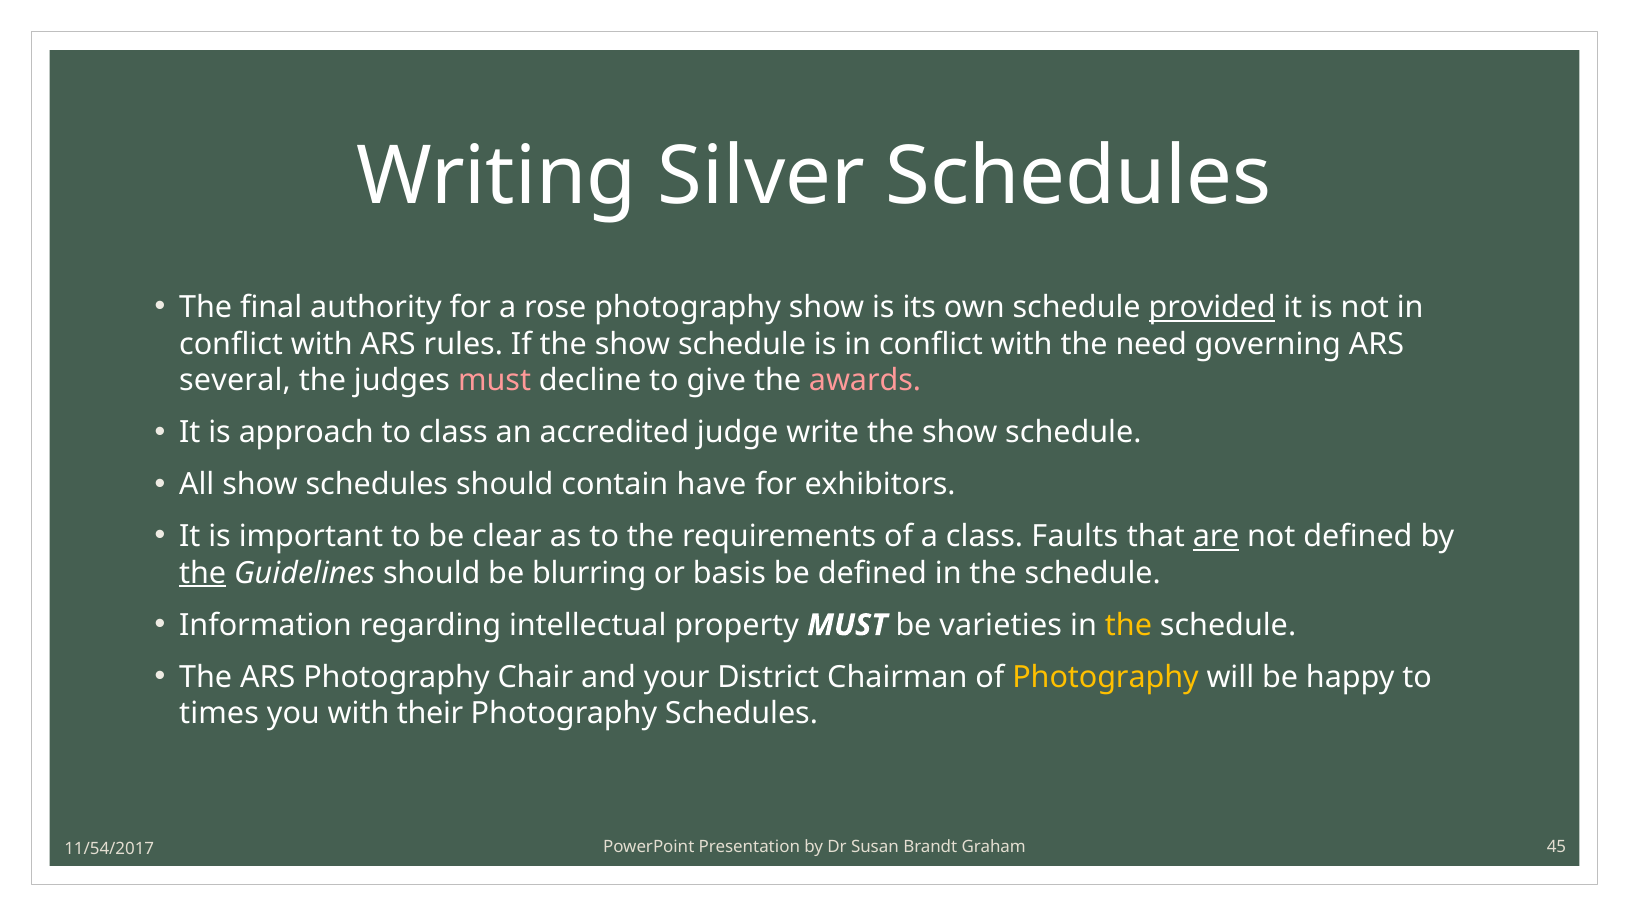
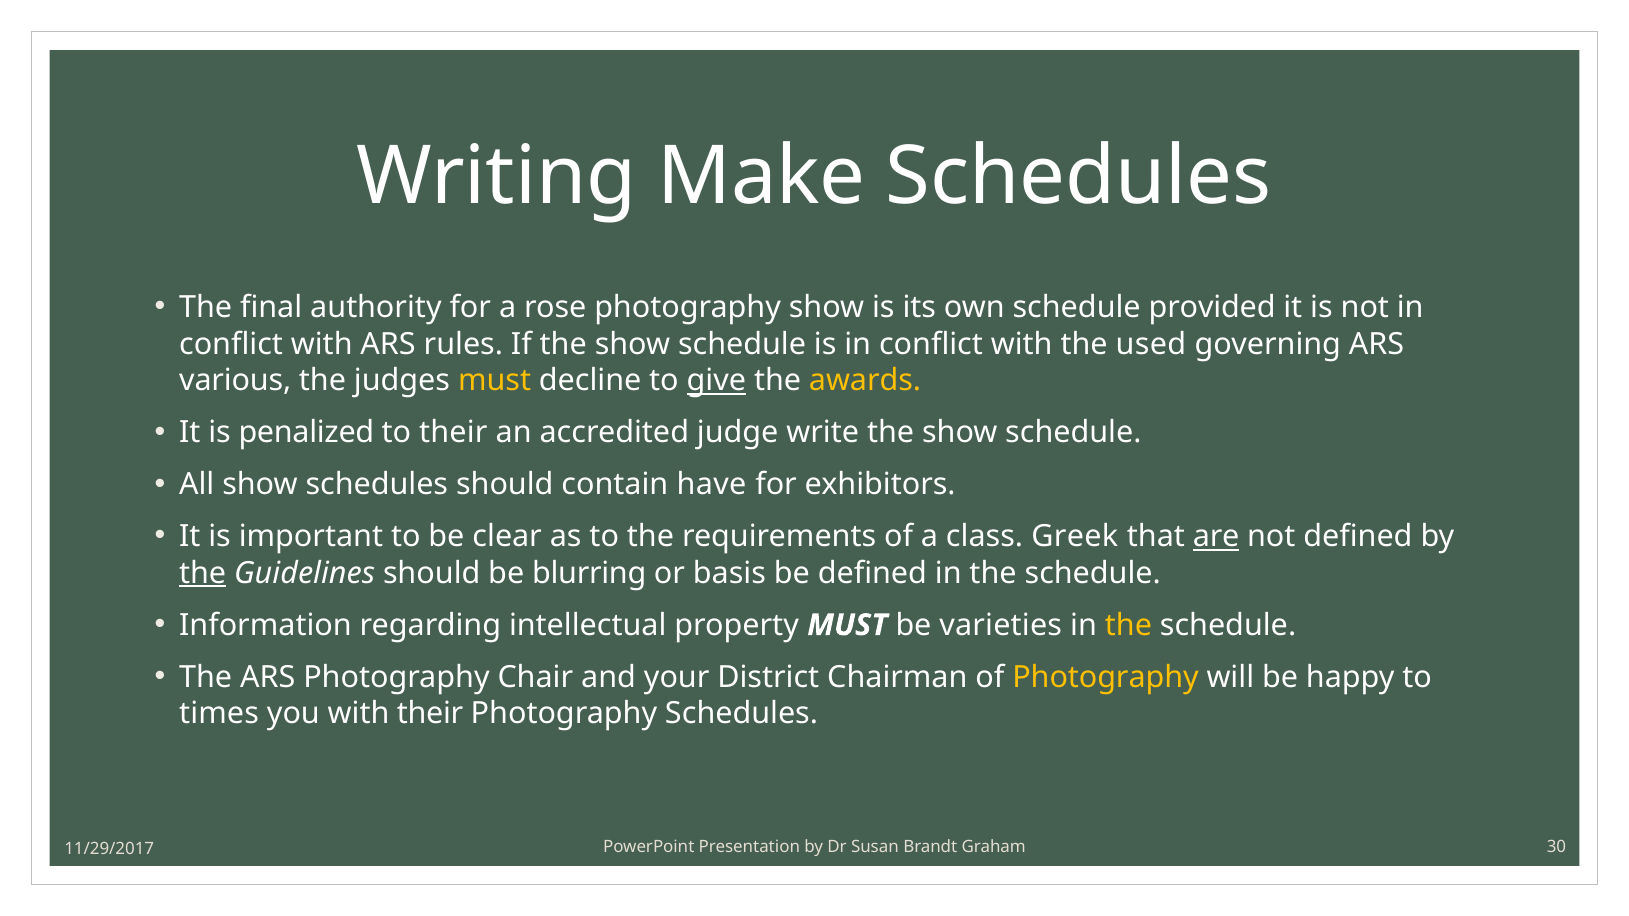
Silver: Silver -> Make (761, 177)
provided underline: present -> none (1212, 308)
need: need -> used (1151, 344)
several: several -> various (235, 381)
must colour: pink -> yellow (495, 381)
give underline: none -> present (716, 381)
awards colour: pink -> yellow (865, 381)
approach: approach -> penalized (306, 433)
to class: class -> their (453, 433)
Faults: Faults -> Greek (1075, 537)
45: 45 -> 30 (1556, 847)
11/54/2017: 11/54/2017 -> 11/29/2017 (109, 849)
